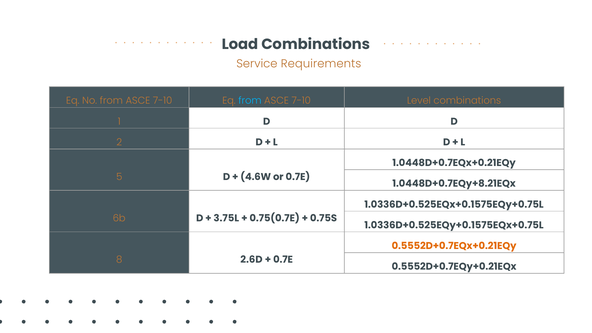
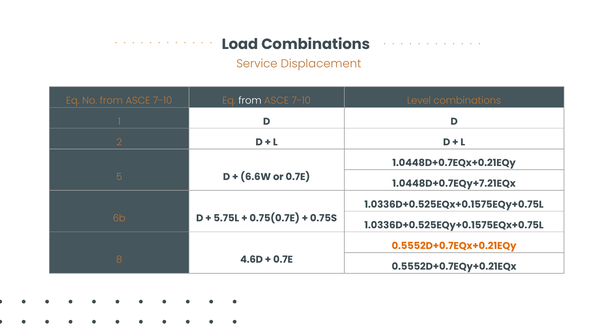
Requirements: Requirements -> Displacement (321, 64)
from colour: light blue -> white (250, 101)
4.6W: 4.6W -> 6.6W (256, 177)
1.0448D+0.7EQy+8.21EQx: 1.0448D+0.7EQy+8.21EQx -> 1.0448D+0.7EQy+7.21EQx (454, 184)
3.75L: 3.75L -> 5.75L (226, 218)
2.6D: 2.6D -> 4.6D (252, 260)
